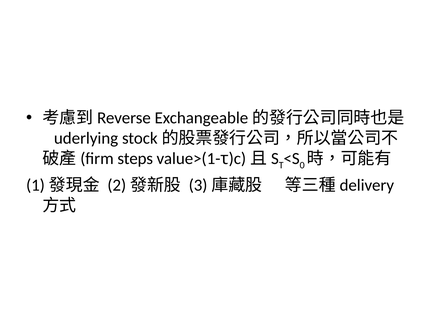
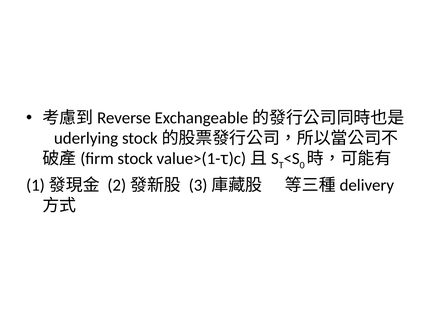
steps: steps -> stock (135, 158)
